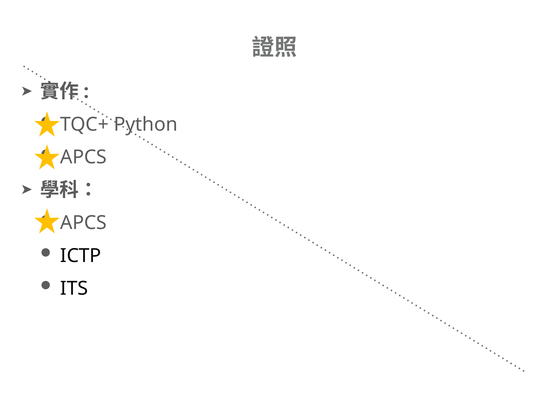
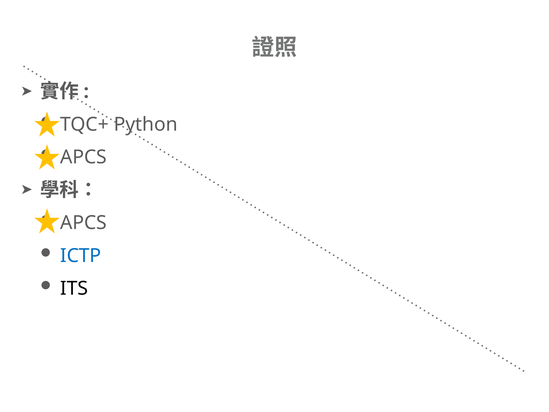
ICTP colour: black -> blue (81, 256)
